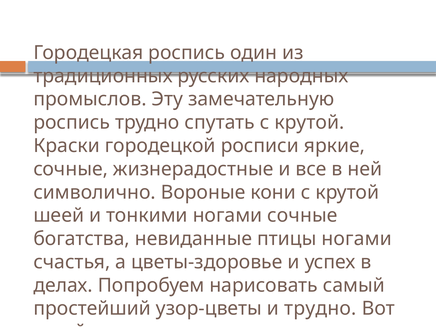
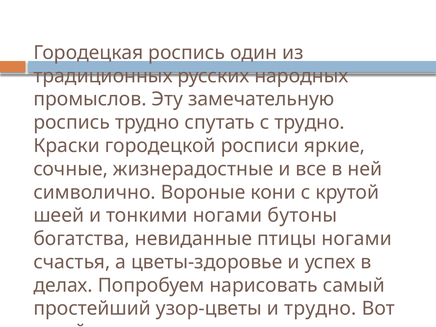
спутать с крутой: крутой -> трудно (310, 123)
ногами сочные: сочные -> бутоны (302, 216)
